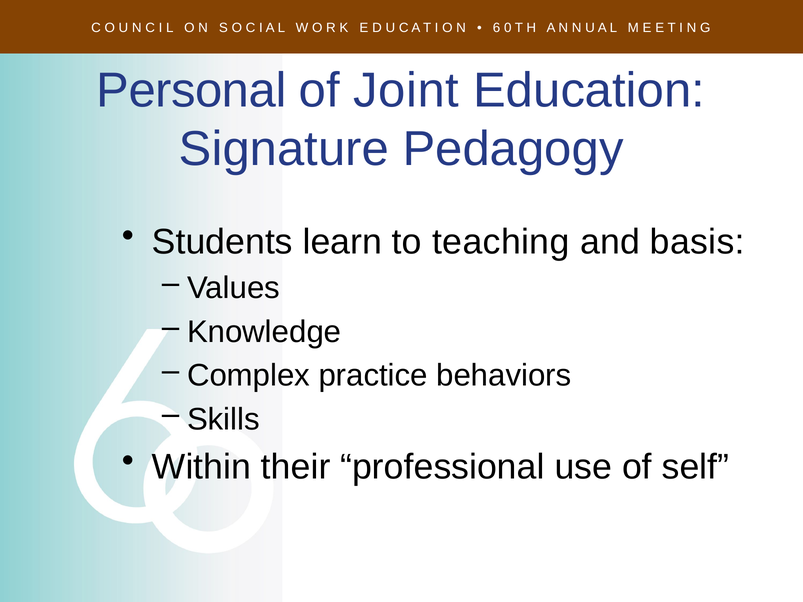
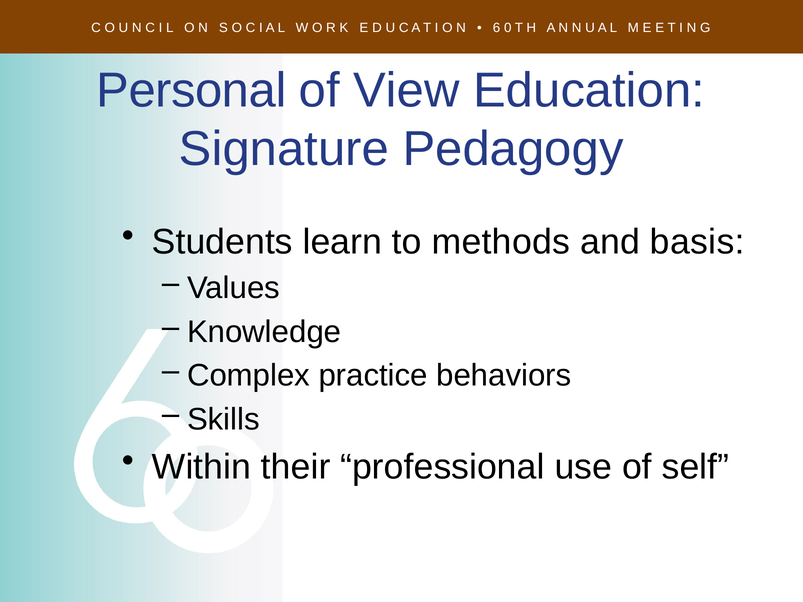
Joint: Joint -> View (406, 90)
teaching: teaching -> methods (501, 242)
